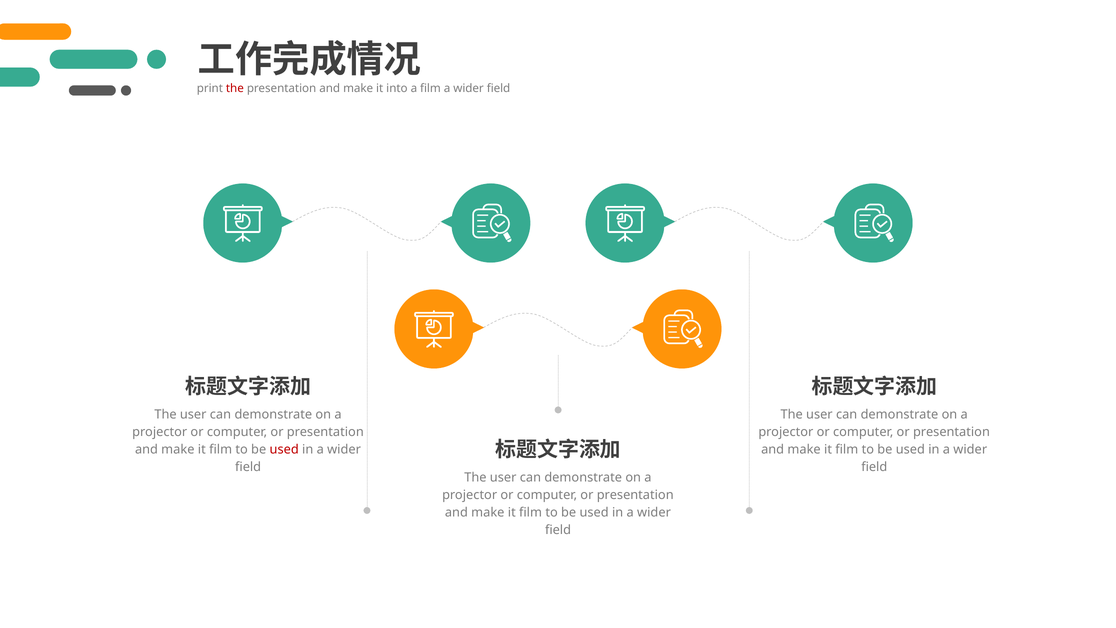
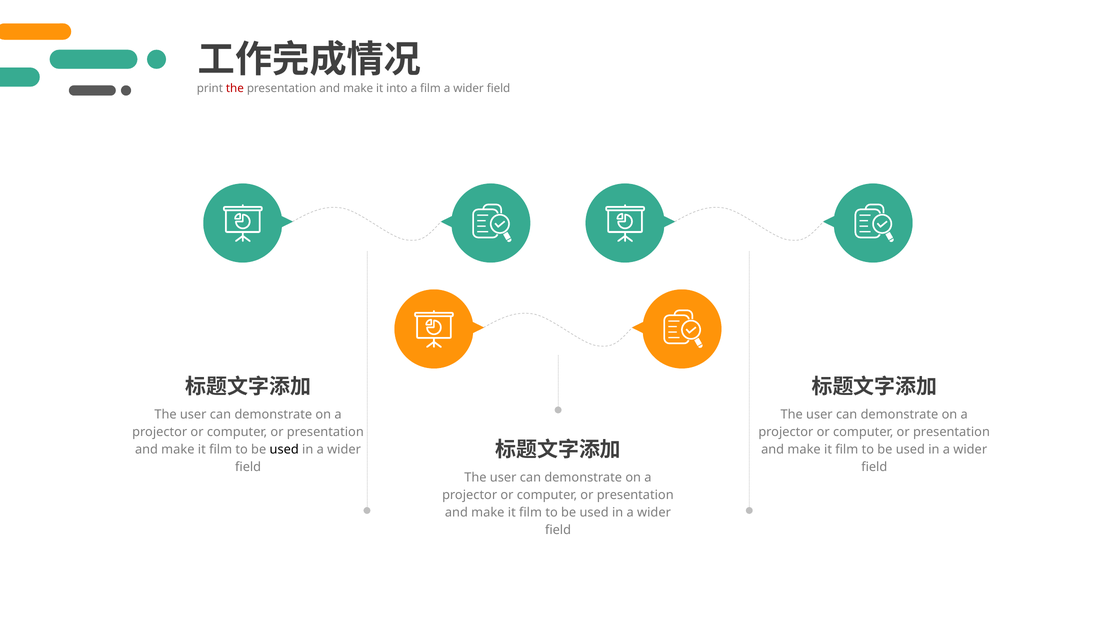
used colour: red -> black (284, 449)
